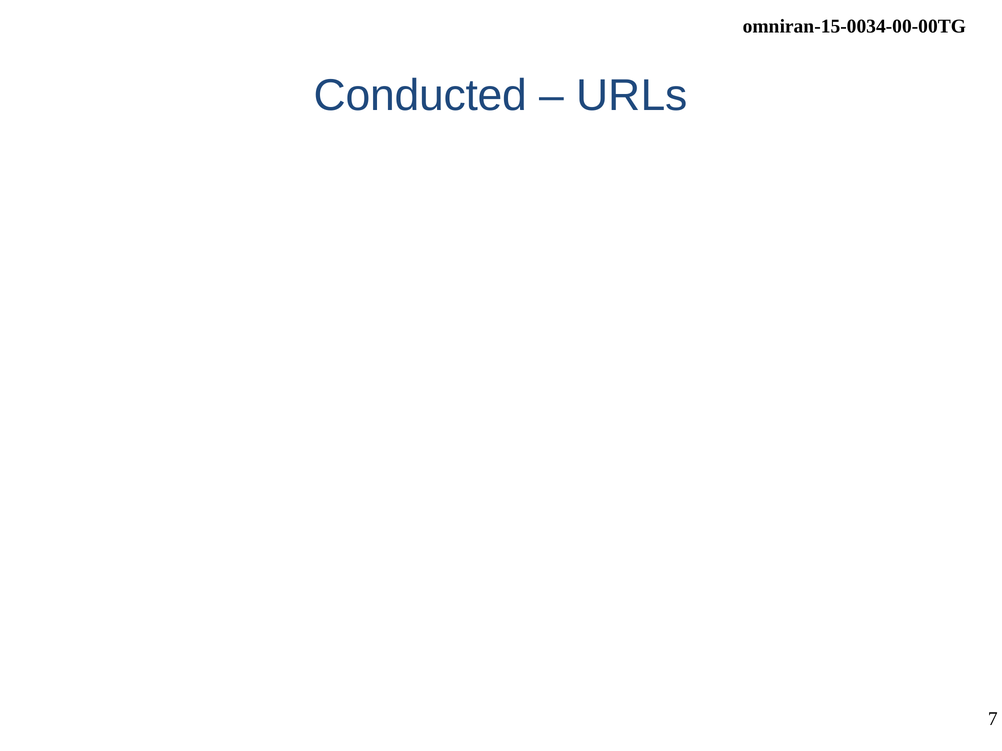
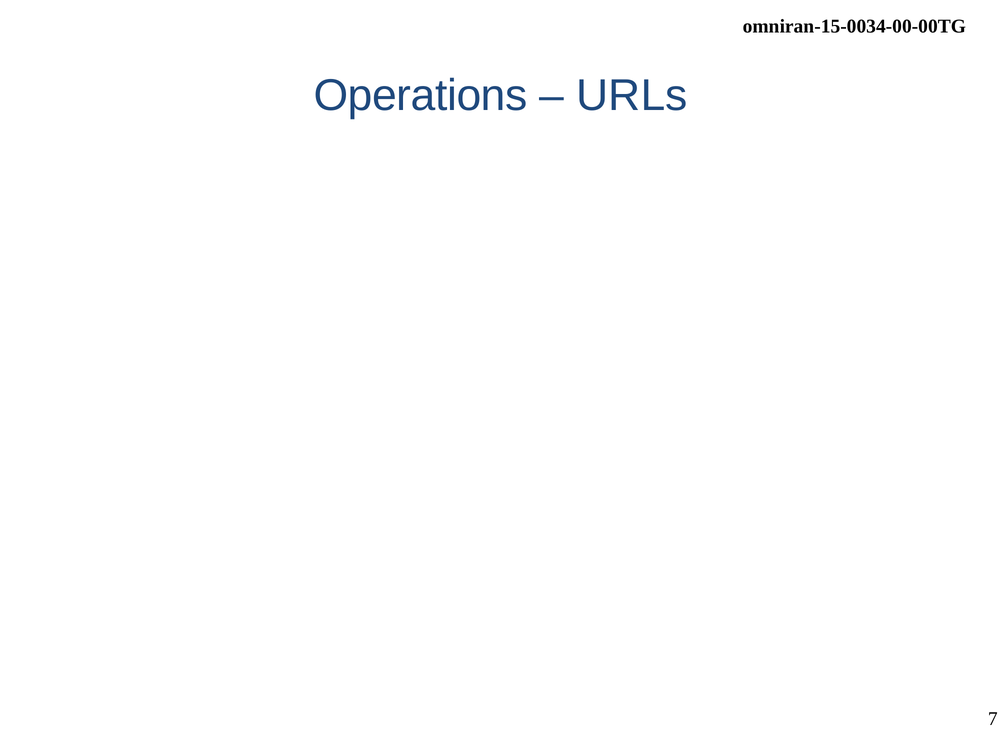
Conducted: Conducted -> Operations (421, 96)
